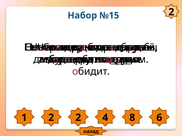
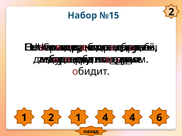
2 2: 2 -> 1 (78, 118)
4 8: 8 -> 4 (132, 118)
